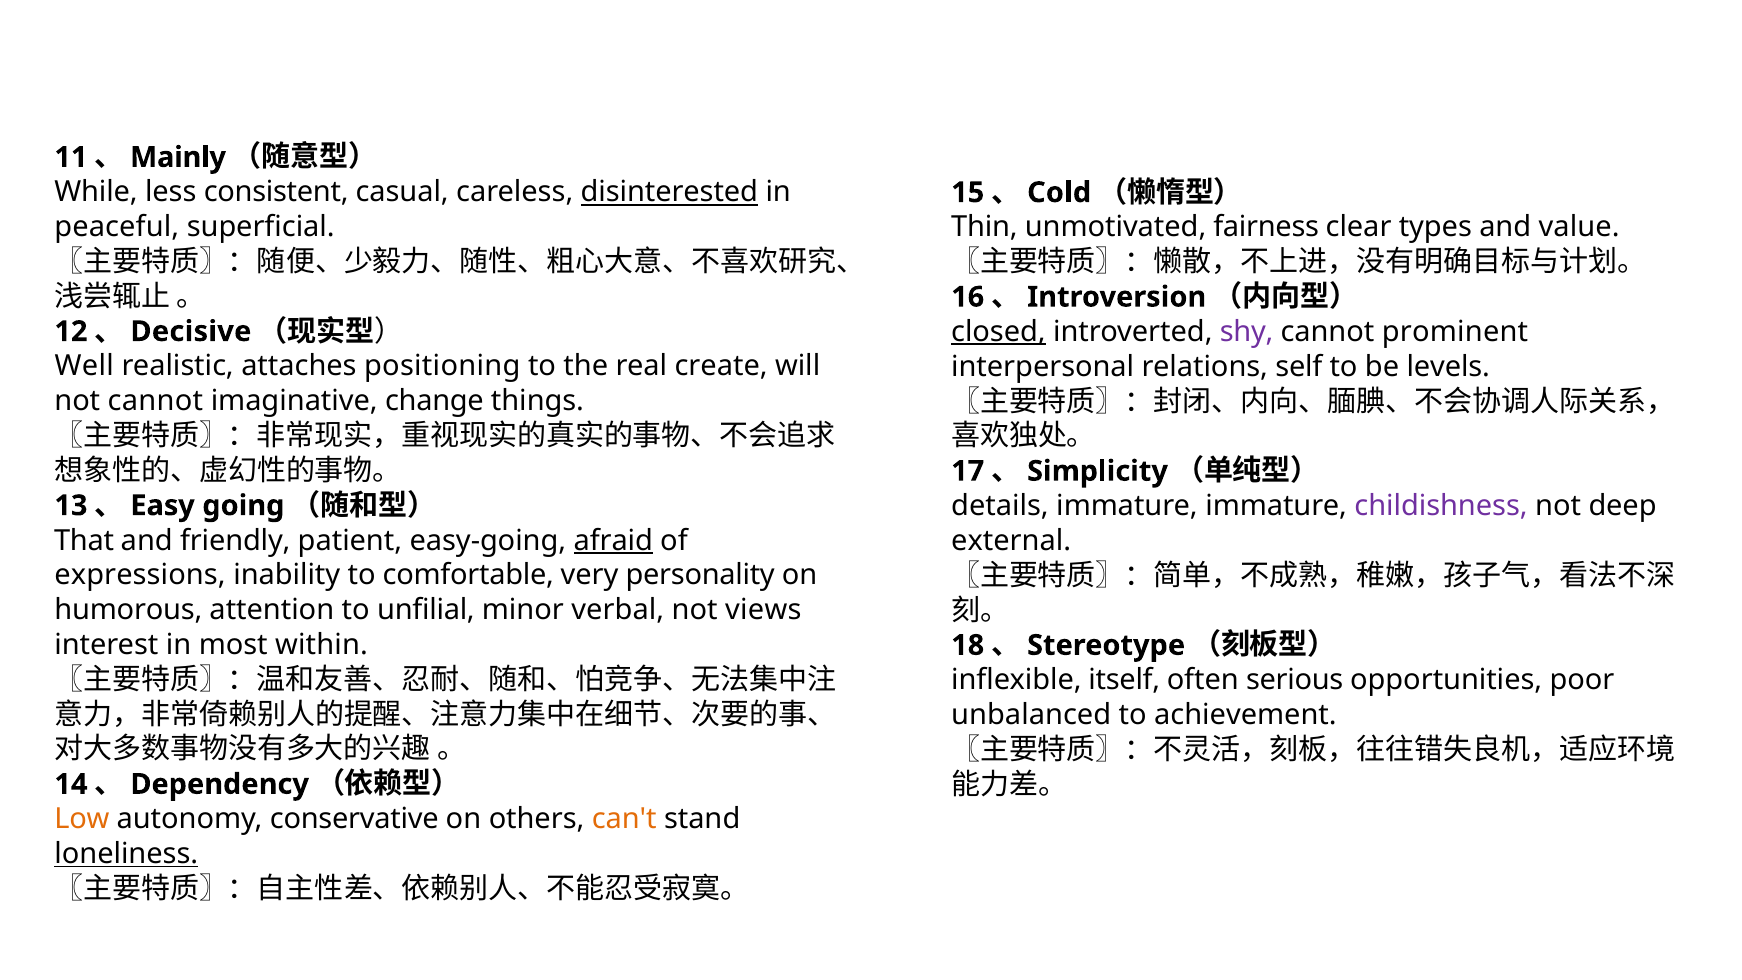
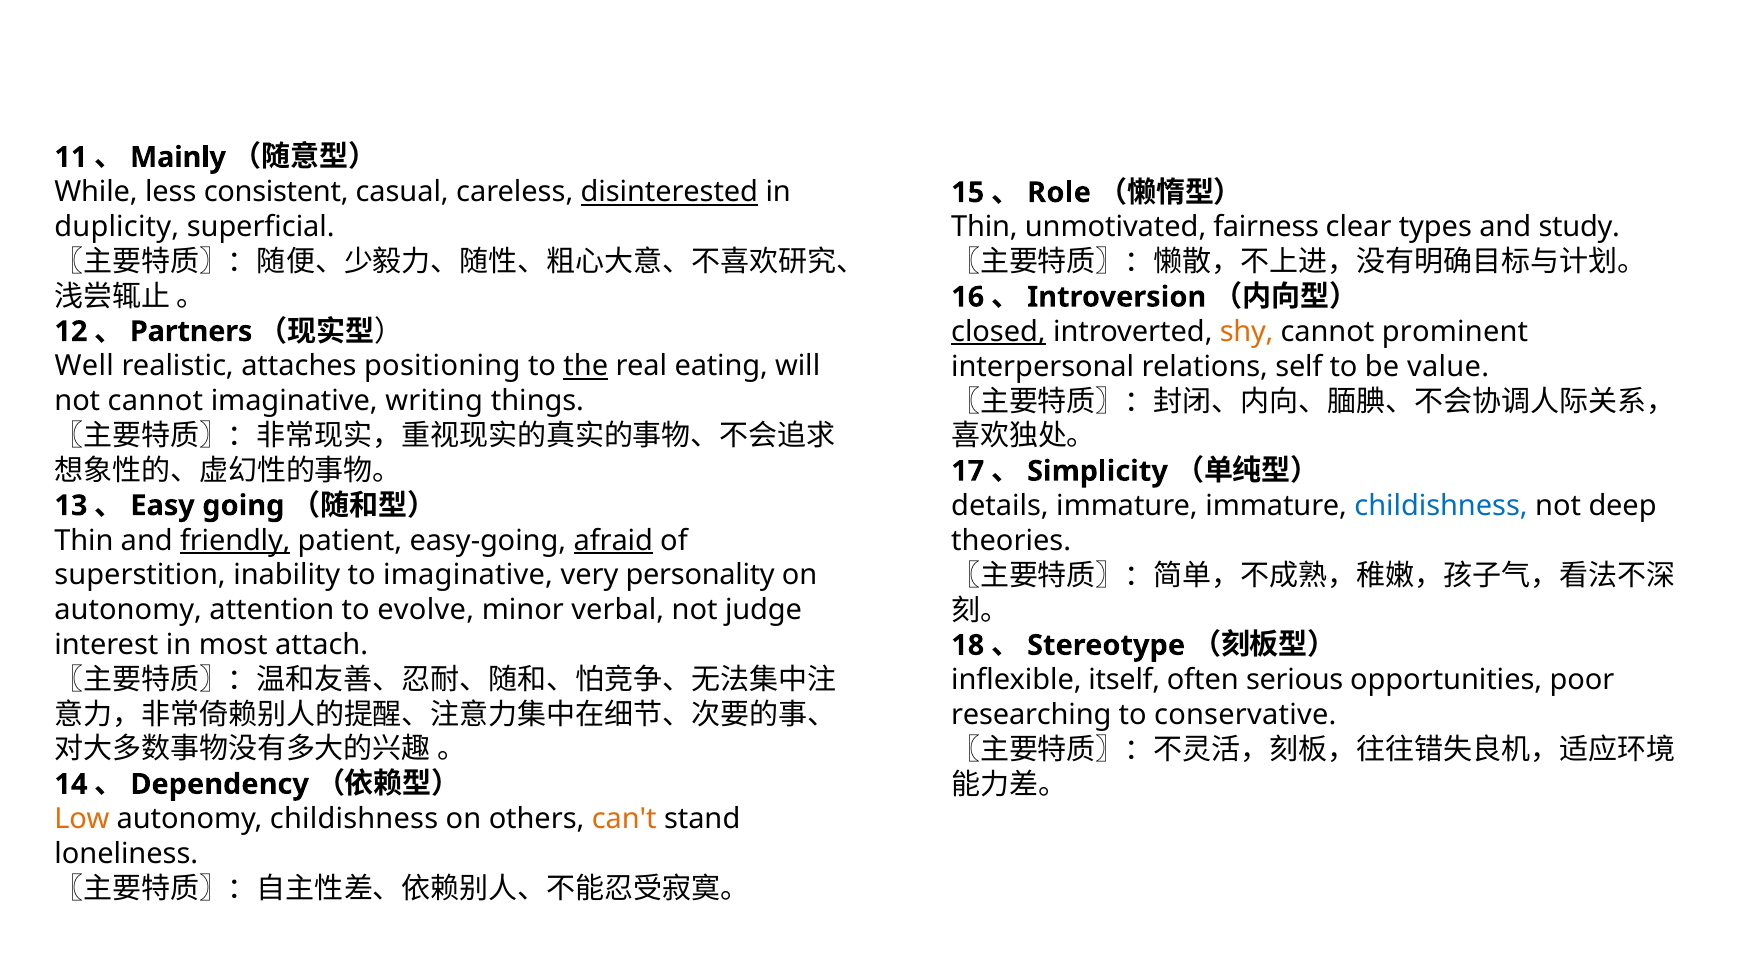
Cold: Cold -> Role (1059, 193)
peaceful: peaceful -> duplicity (117, 227)
value: value -> study (1579, 227)
shy colour: purple -> orange (1247, 332)
Decisive: Decisive -> Partners (191, 331)
the underline: none -> present (586, 366)
create: create -> eating (721, 366)
levels: levels -> value (1448, 367)
change: change -> writing (434, 401)
childishness colour: purple -> blue (1441, 506)
That: That -> Thin (84, 540)
friendly underline: none -> present (235, 540)
external: external -> theories (1011, 541)
expressions: expressions -> superstition (140, 575)
to comfortable: comfortable -> imaginative (468, 575)
humorous: humorous -> autonomy (128, 610)
unfilial: unfilial -> evolve (426, 610)
views: views -> judge (764, 610)
within: within -> attach (322, 645)
unbalanced: unbalanced -> researching (1031, 715)
achievement: achievement -> conservative (1245, 715)
autonomy conservative: conservative -> childishness (354, 819)
loneliness underline: present -> none (126, 854)
